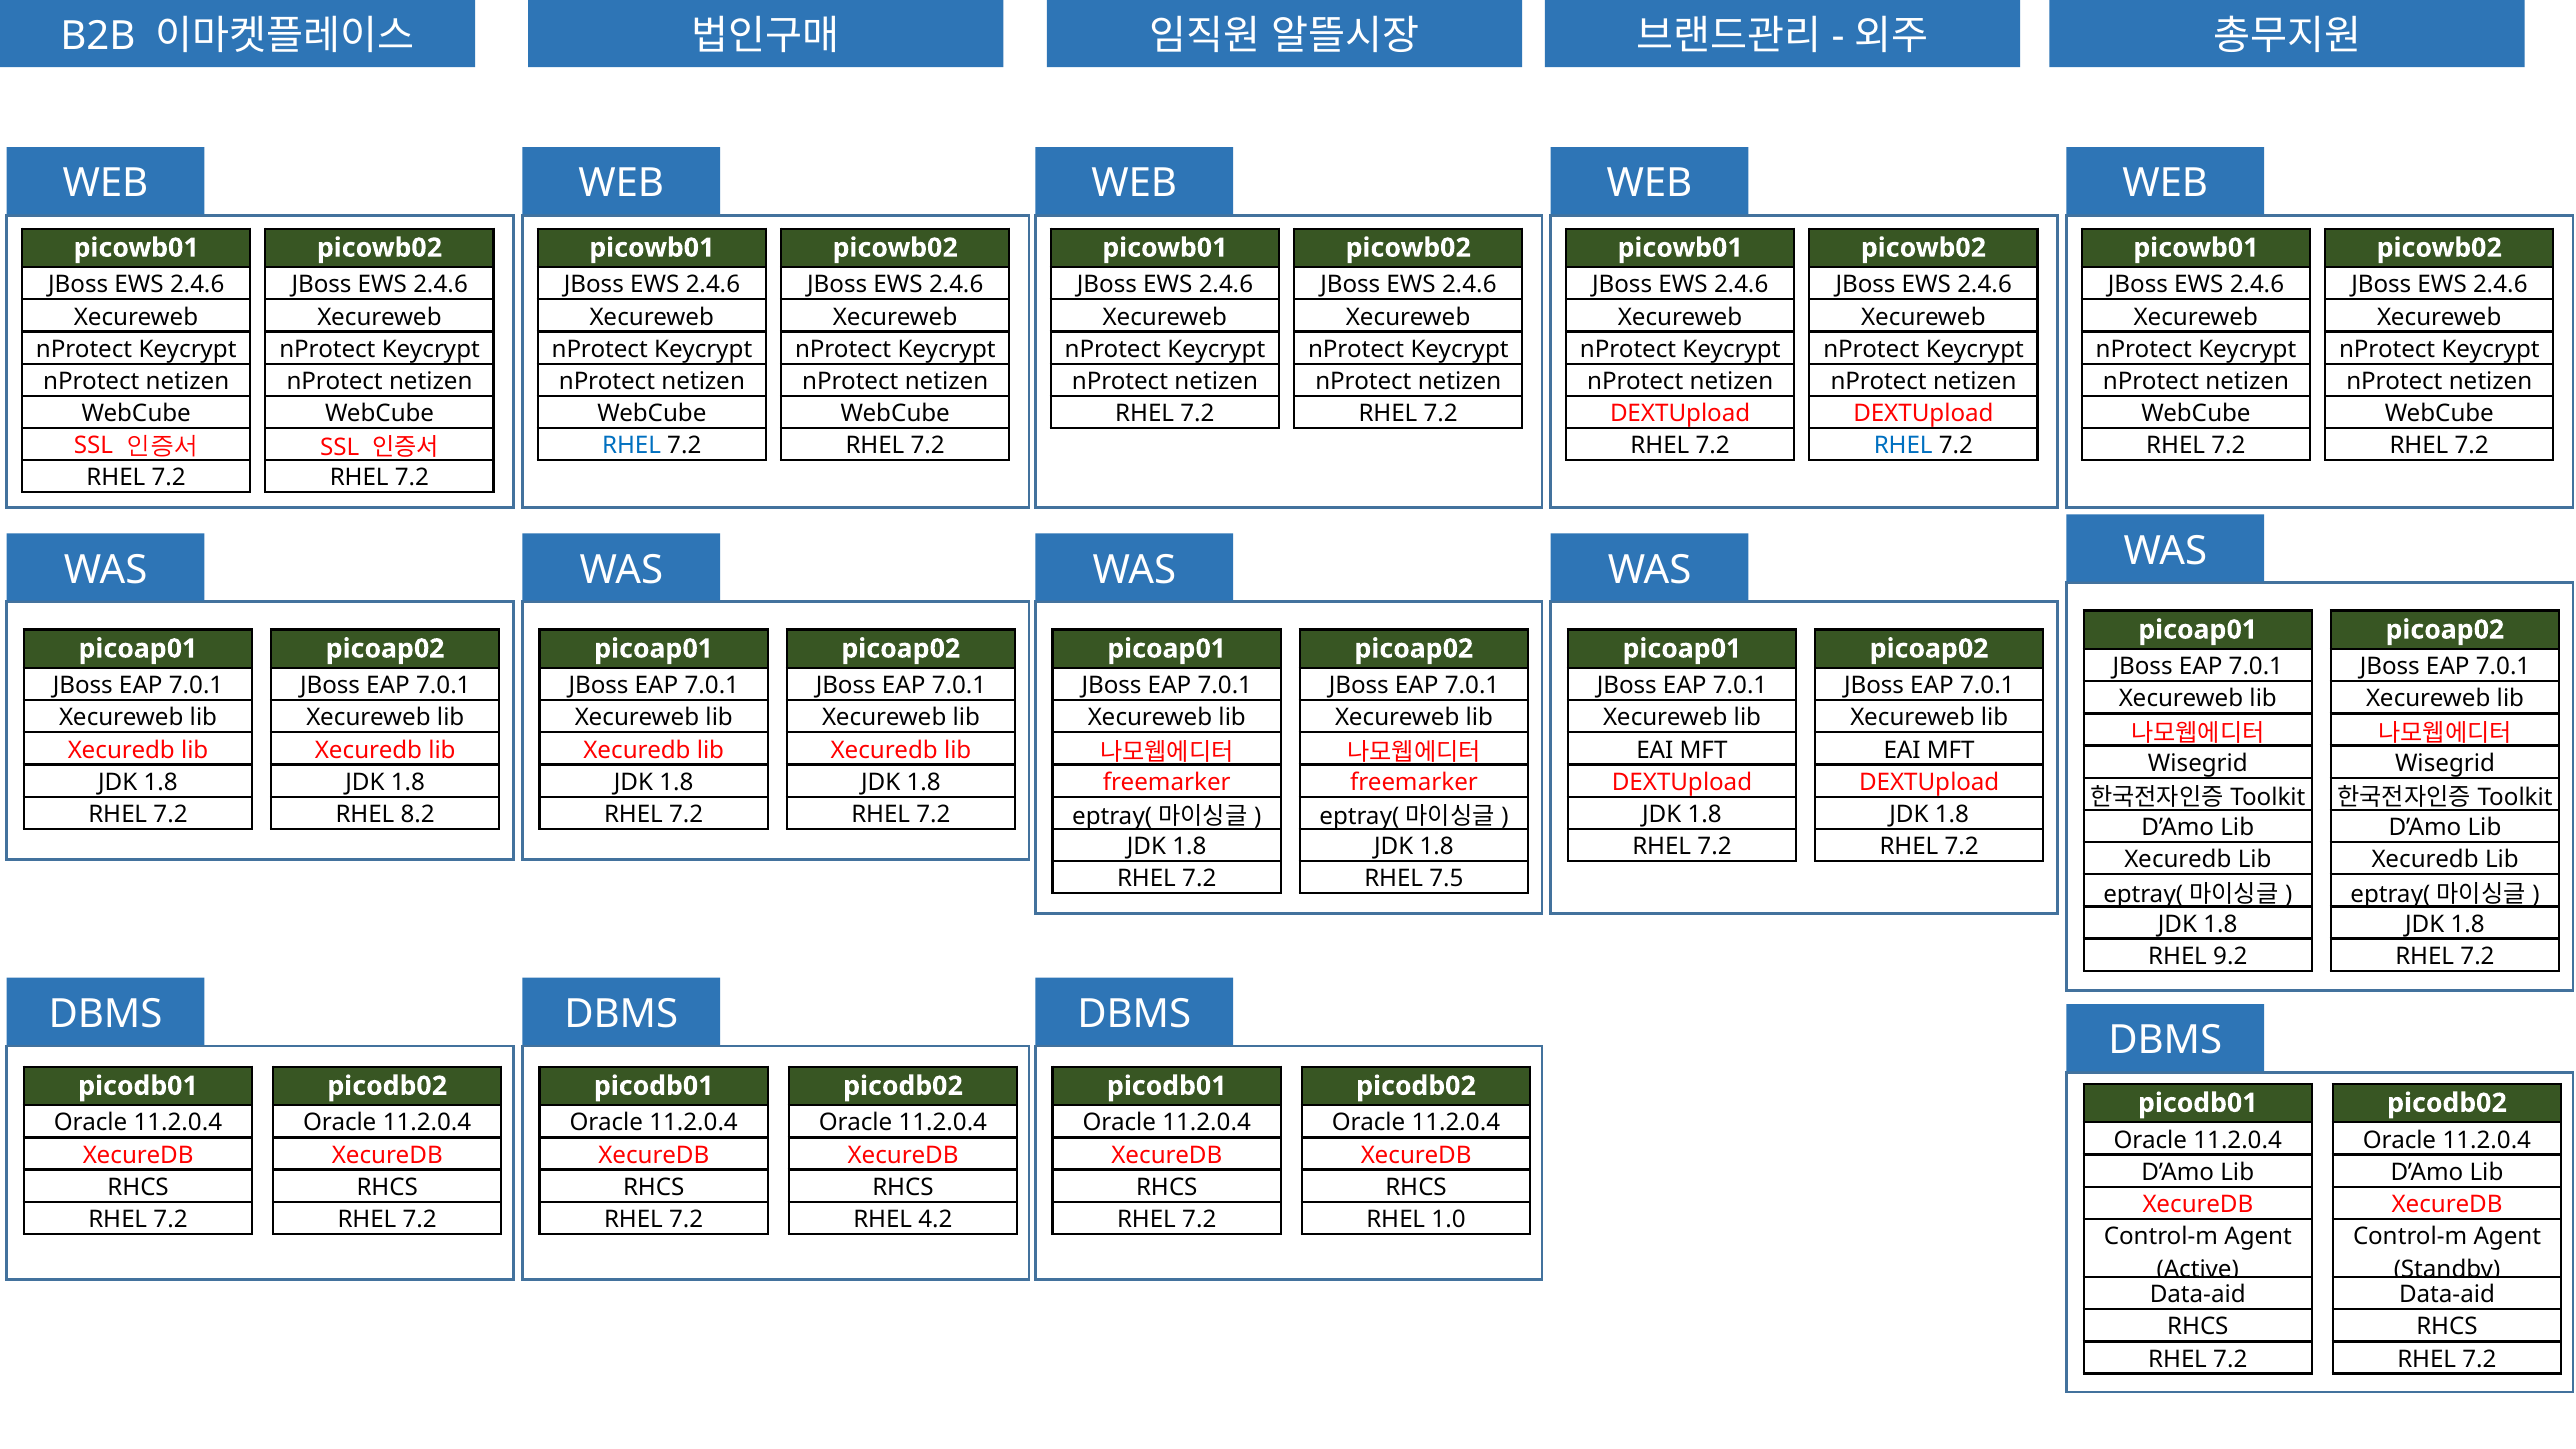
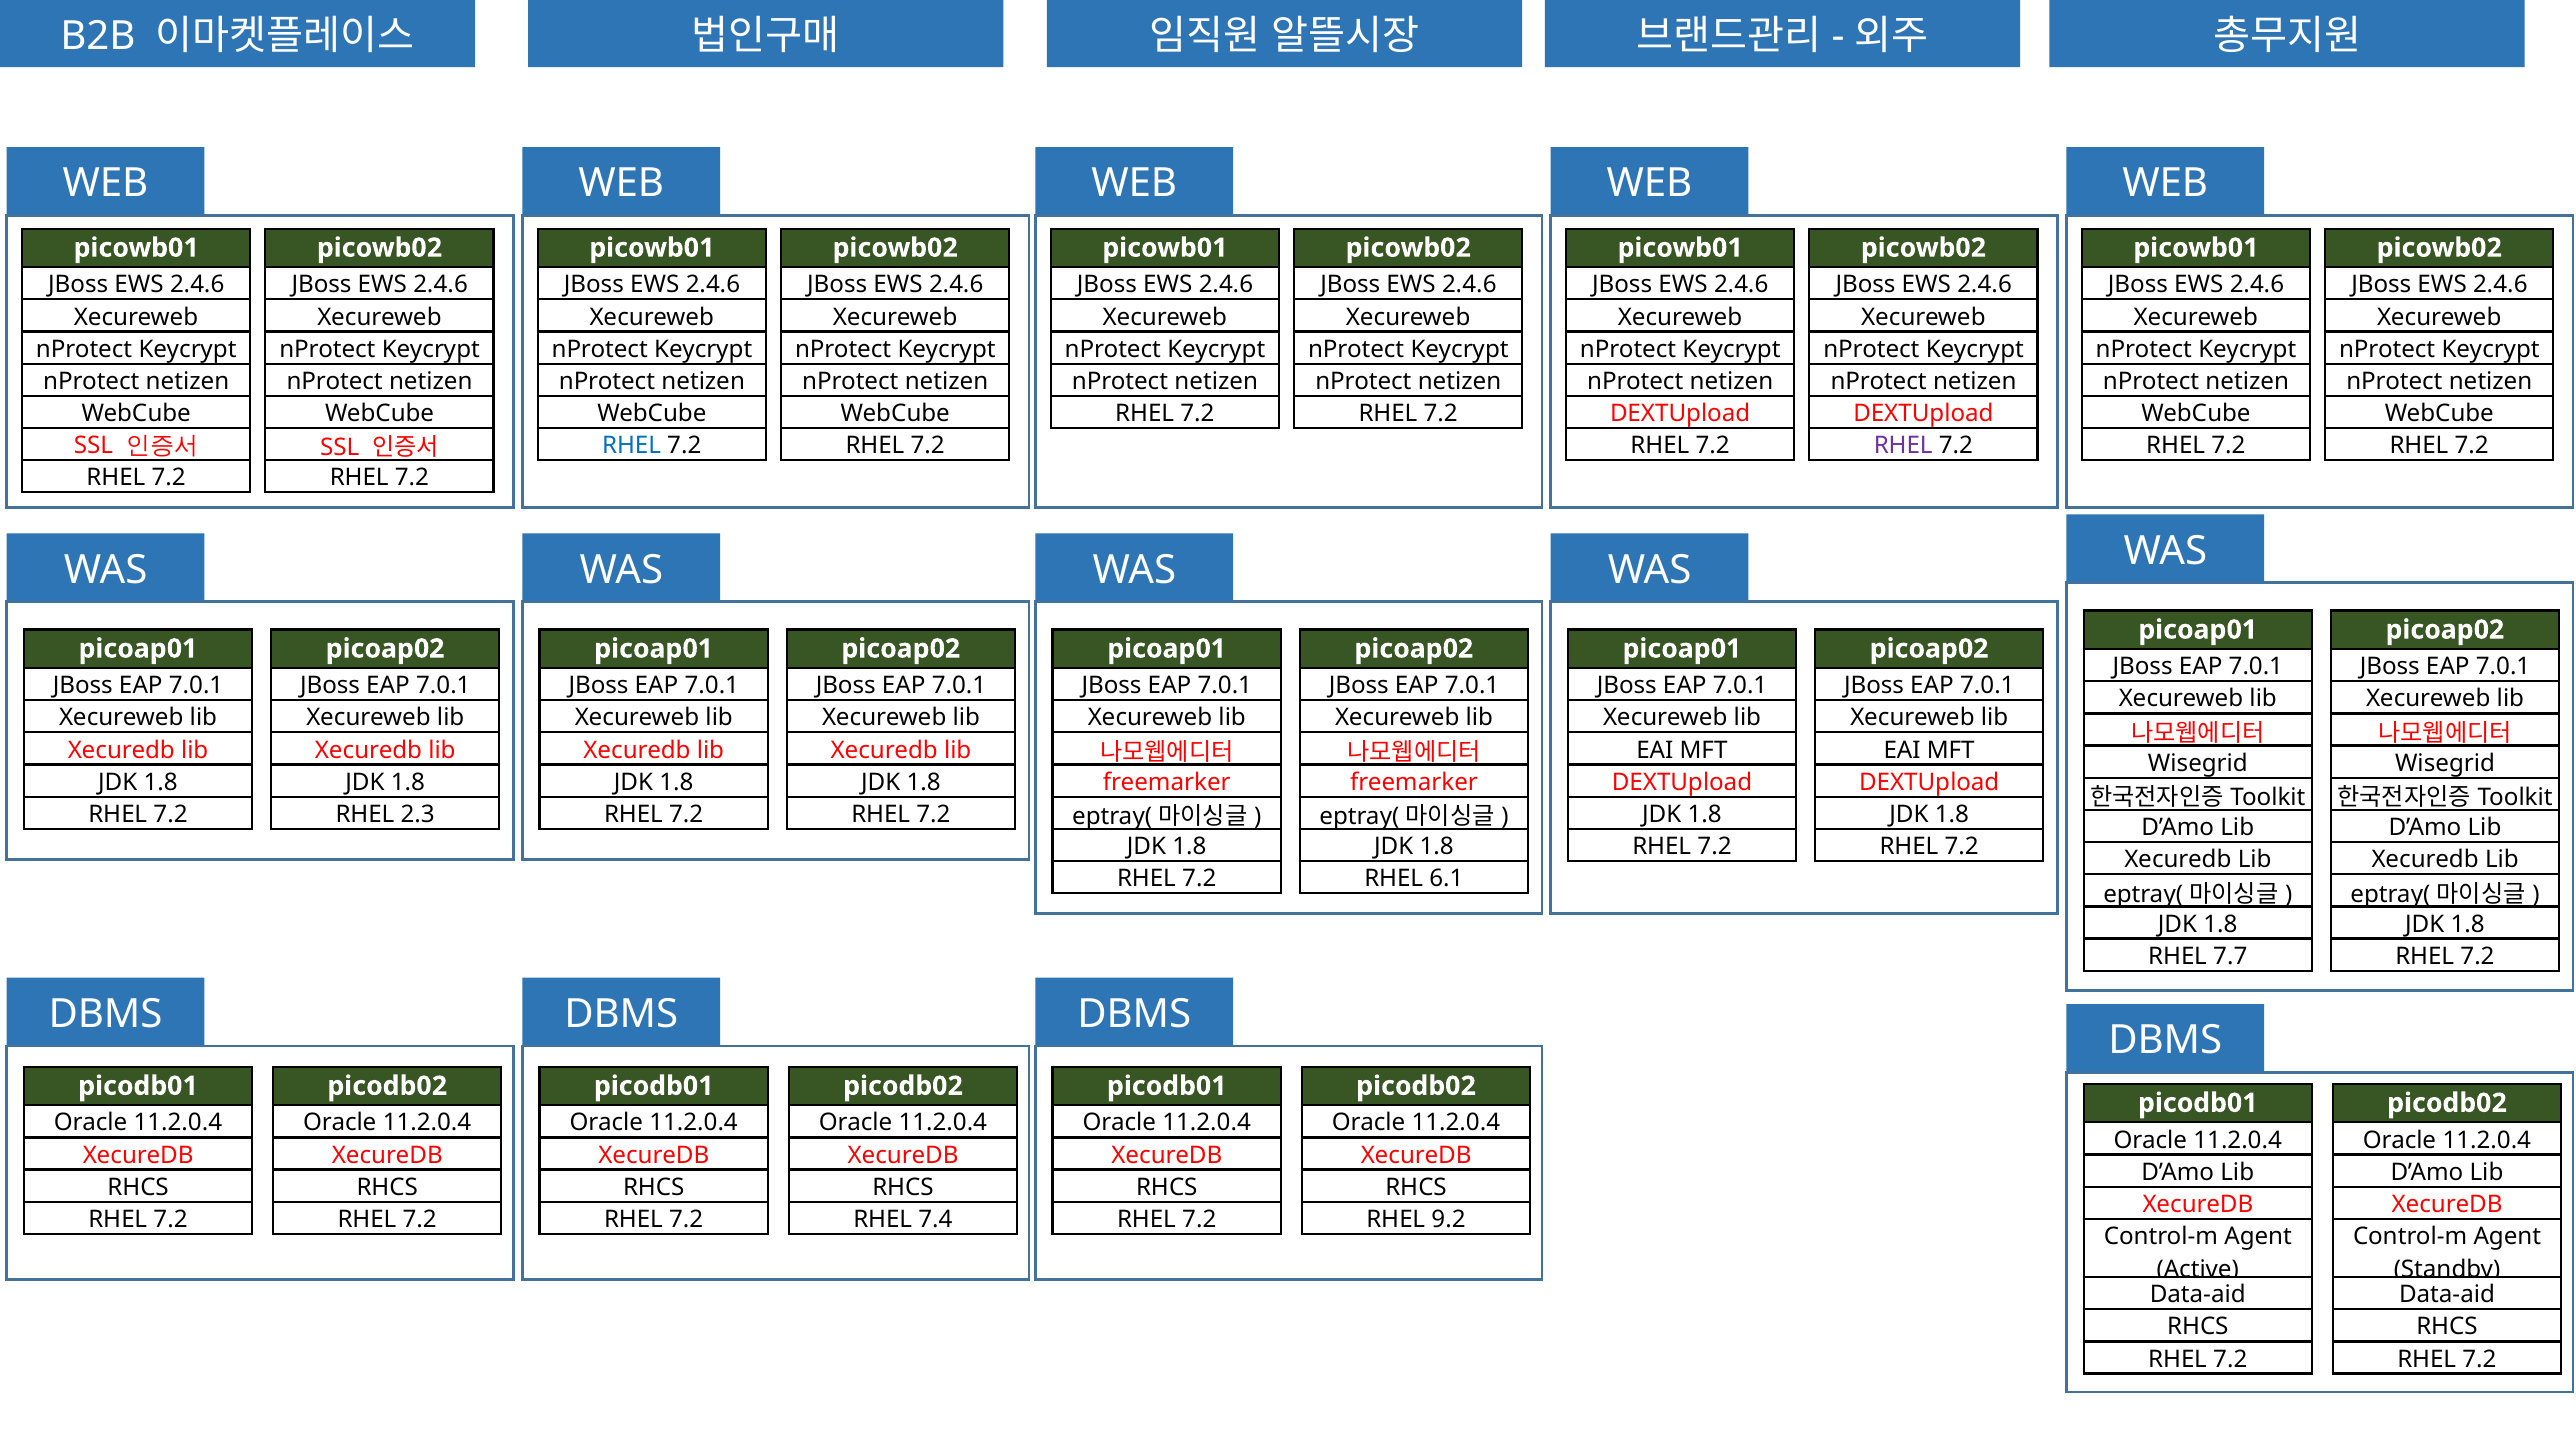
RHEL colour: blue -> purple (1903, 446)
8.2: 8.2 -> 2.3 (418, 814)
7.5: 7.5 -> 6.1 (1446, 879)
9.2: 9.2 -> 7.7 (2230, 956)
4.2: 4.2 -> 7.4 (935, 1220)
1.0: 1.0 -> 9.2 (1449, 1220)
